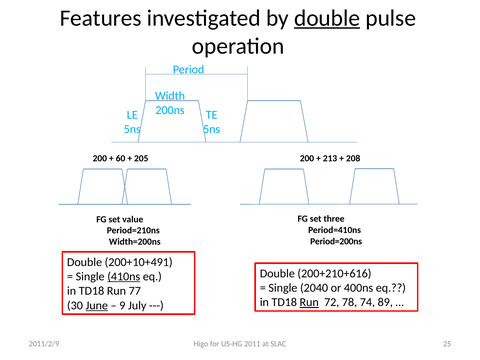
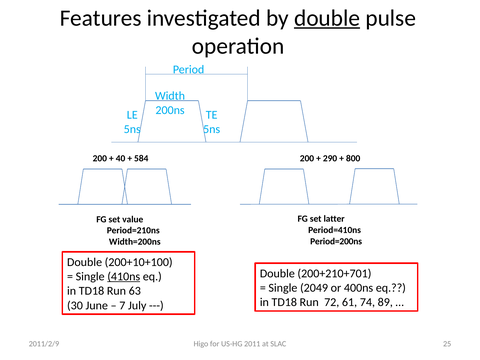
60: 60 -> 40 (121, 158)
205: 205 -> 584 (141, 158)
213: 213 -> 290 (330, 158)
208: 208 -> 800 (353, 158)
three: three -> latter (334, 219)
200+10+491: 200+10+491 -> 200+10+100 (139, 262)
200+210+616: 200+210+616 -> 200+210+701 (334, 274)
2040: 2040 -> 2049 (314, 288)
77: 77 -> 63 (135, 291)
Run underline: present -> none (309, 302)
78: 78 -> 61 (350, 302)
June underline: present -> none (97, 305)
9: 9 -> 7 (122, 305)
